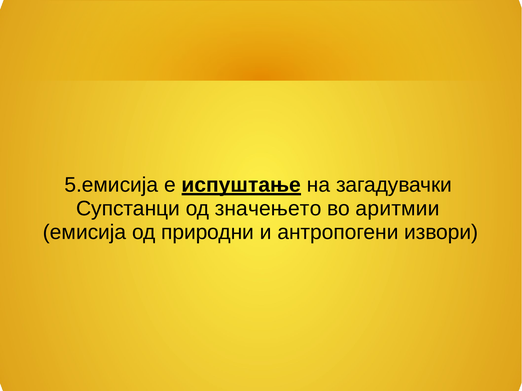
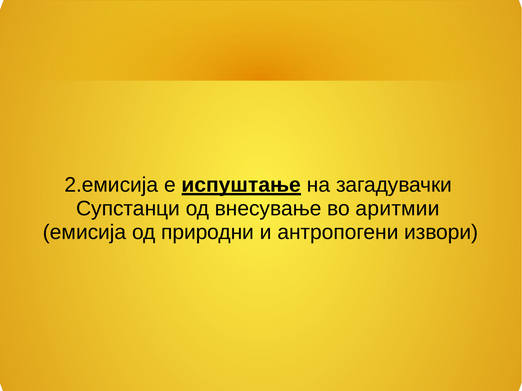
5.емисија: 5.емисија -> 2.емисија (111, 185)
значењето: значењето -> внесување (268, 209)
